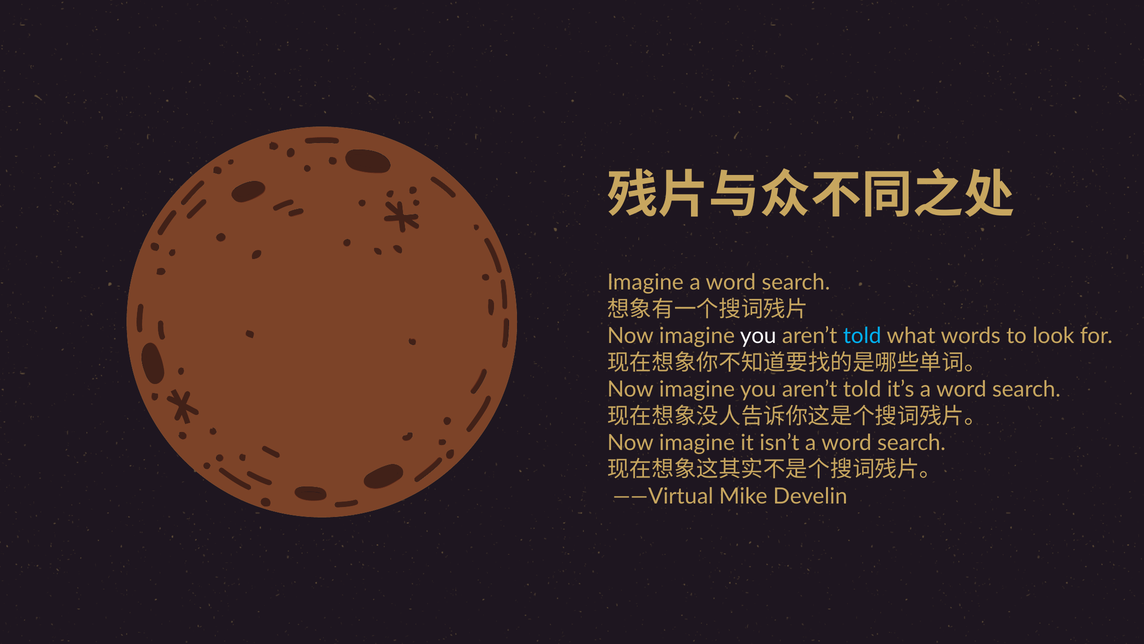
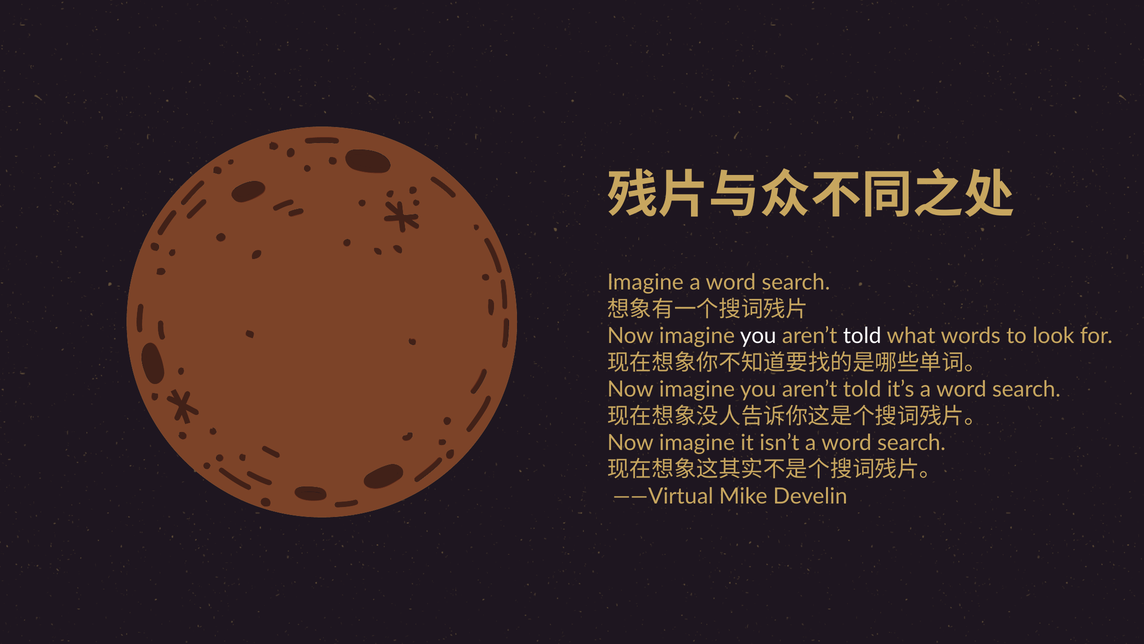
told colour: light blue -> white (862, 336)
